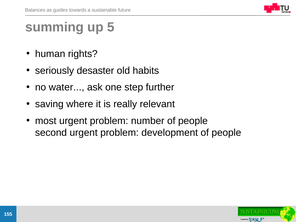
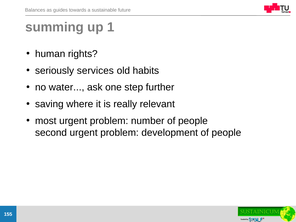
5: 5 -> 1 (111, 27)
desaster: desaster -> services (95, 71)
